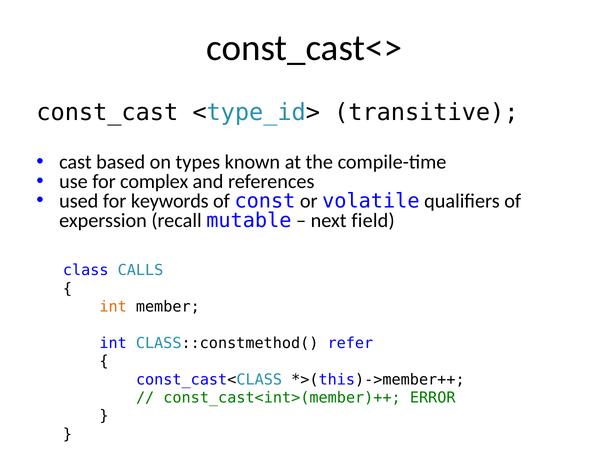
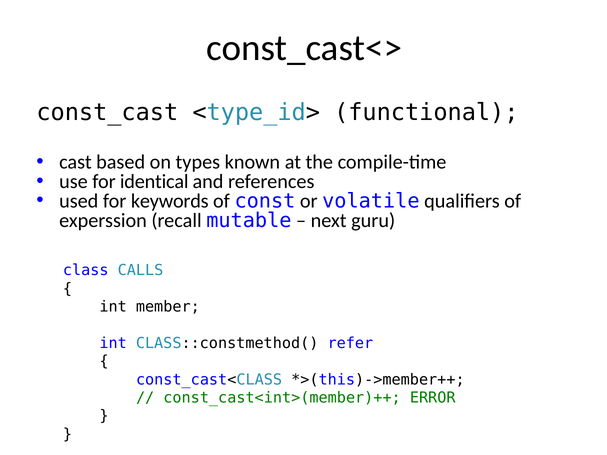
transitive: transitive -> functional (426, 113)
complex: complex -> identical (154, 182)
field: field -> guru (373, 221)
int colour: orange -> black (113, 307)
